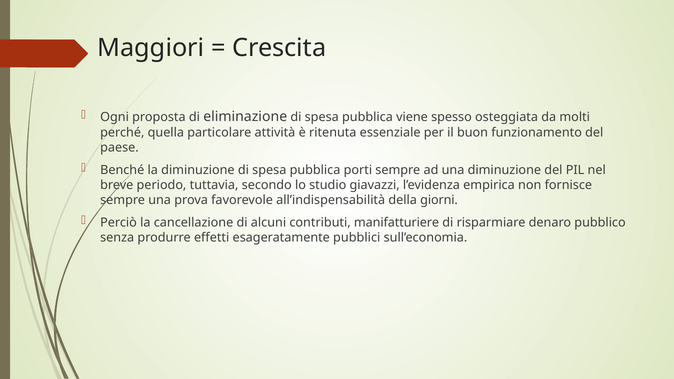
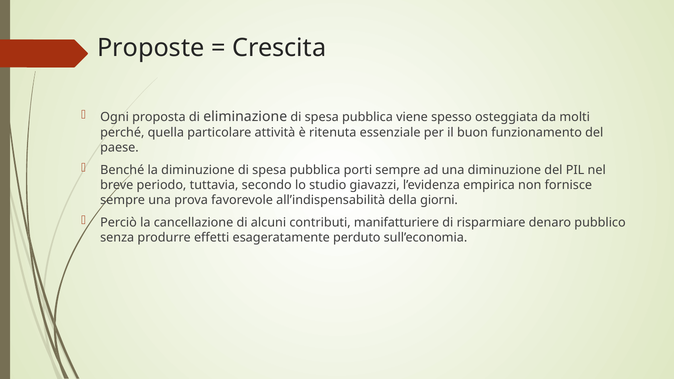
Maggiori: Maggiori -> Proposte (151, 48)
pubblici: pubblici -> perduto (357, 238)
